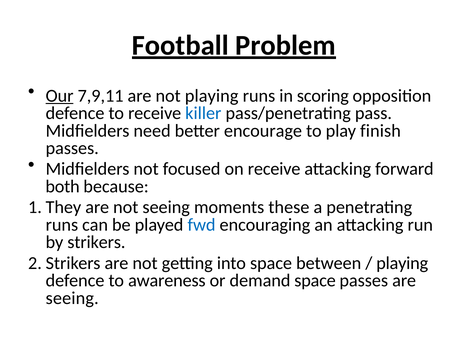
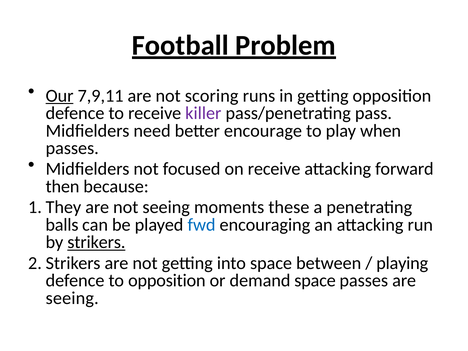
not playing: playing -> scoring (212, 96)
in scoring: scoring -> getting (323, 96)
killer colour: blue -> purple (203, 113)
finish: finish -> when (381, 131)
both: both -> then (63, 186)
runs: runs -> balls (62, 225)
strikers underline: none -> present (96, 242)
to awareness: awareness -> opposition (167, 281)
